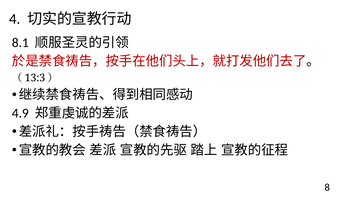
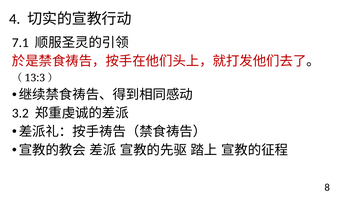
8.1: 8.1 -> 7.1 (20, 43)
4.9: 4.9 -> 3.2 (20, 113)
